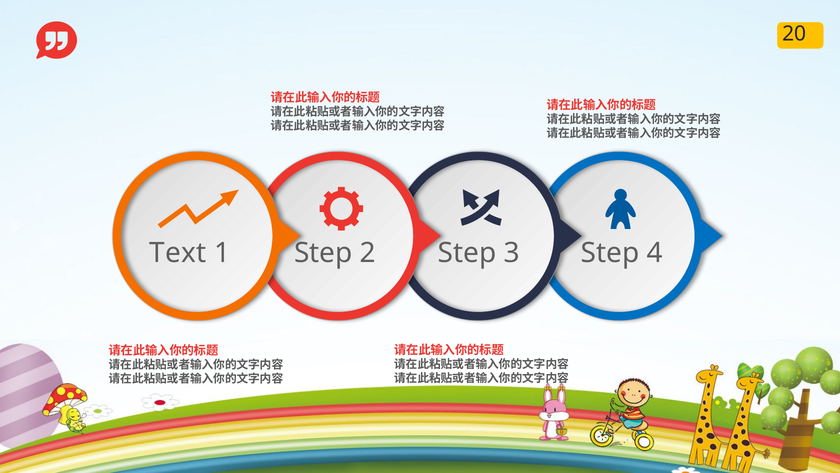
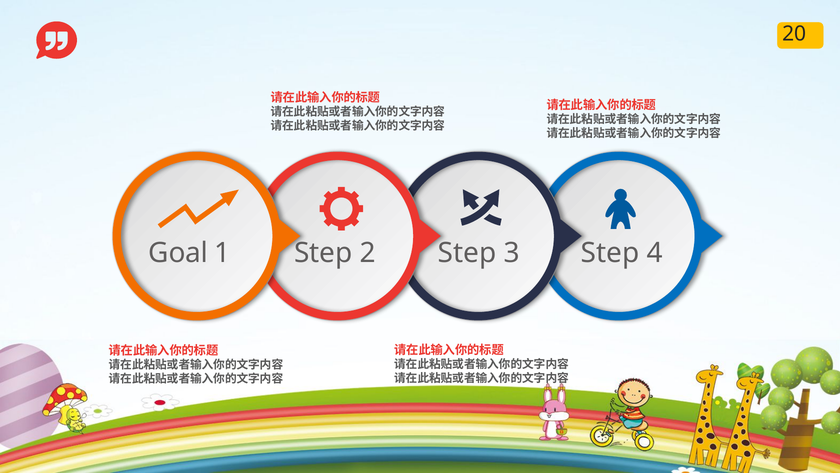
Text: Text -> Goal (178, 253)
